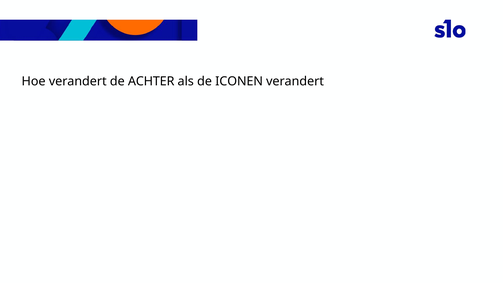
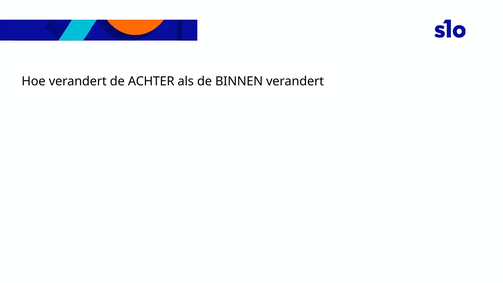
ICONEN: ICONEN -> BINNEN (239, 81)
